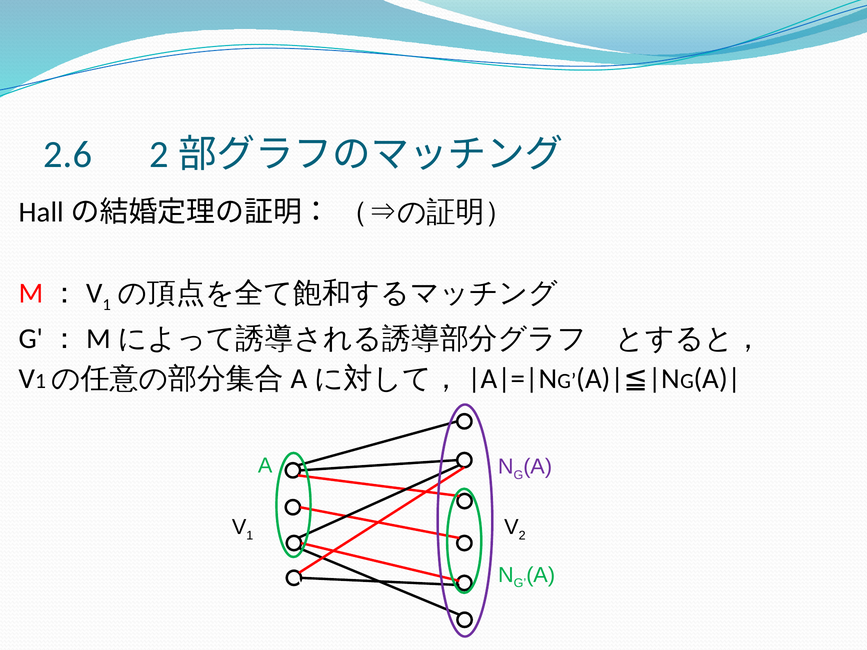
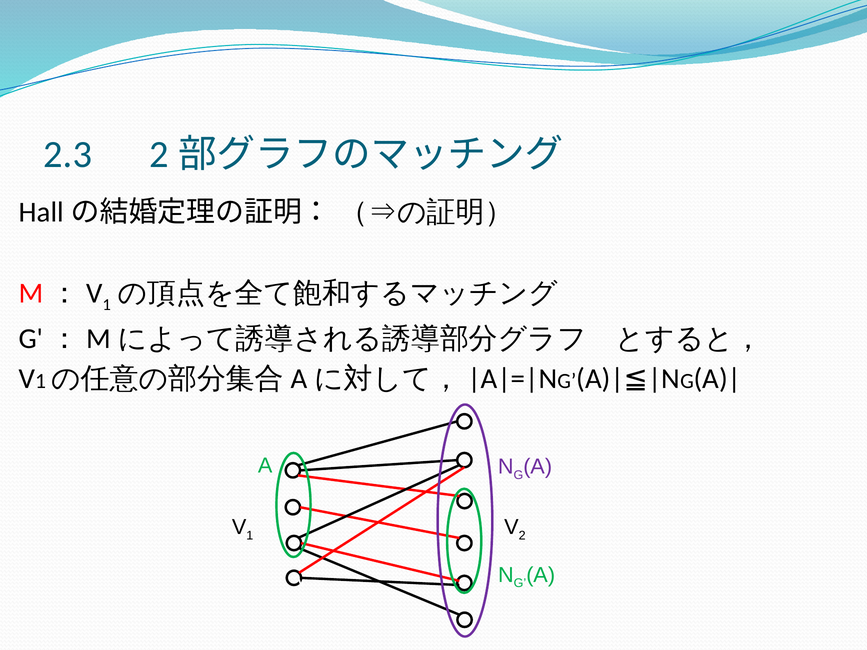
2.6: 2.6 -> 2.3 (68, 155)
